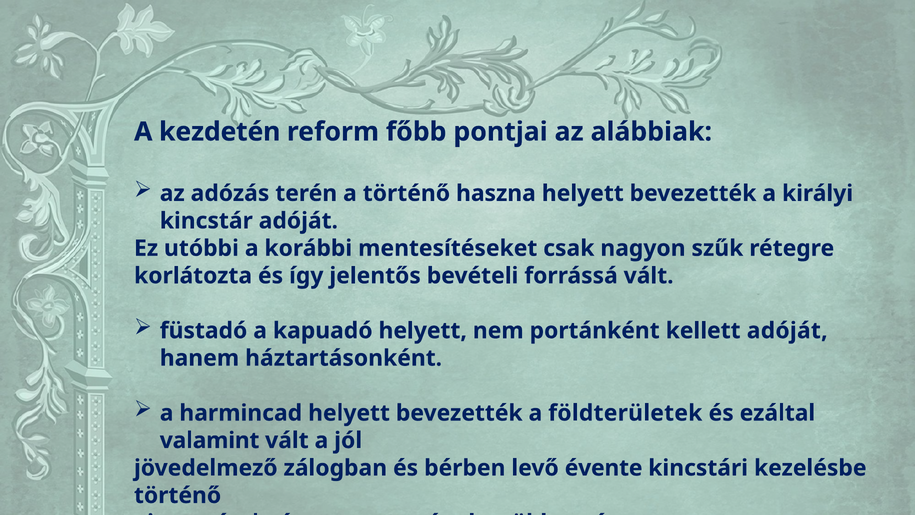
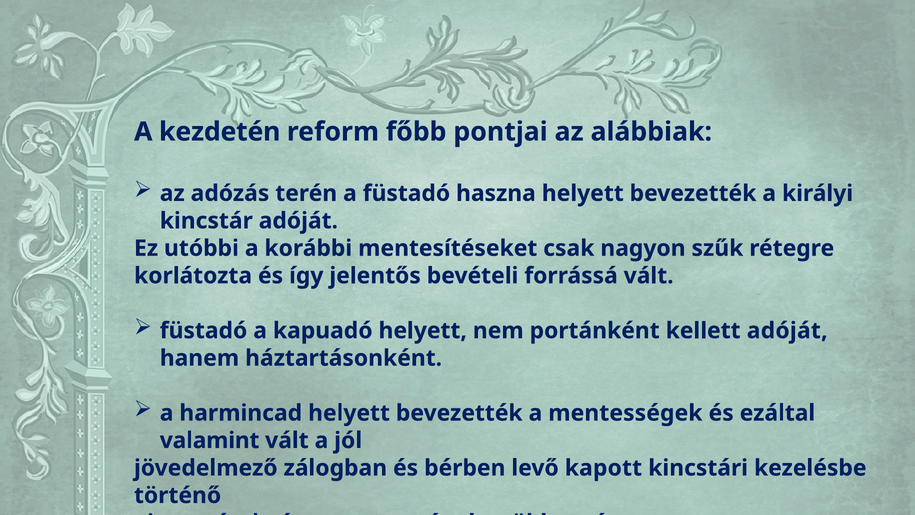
a történő: történő -> füstadó (406, 193)
bevezették a földterületek: földterületek -> mentességek (625, 413)
évente: évente -> kapott (603, 468)
